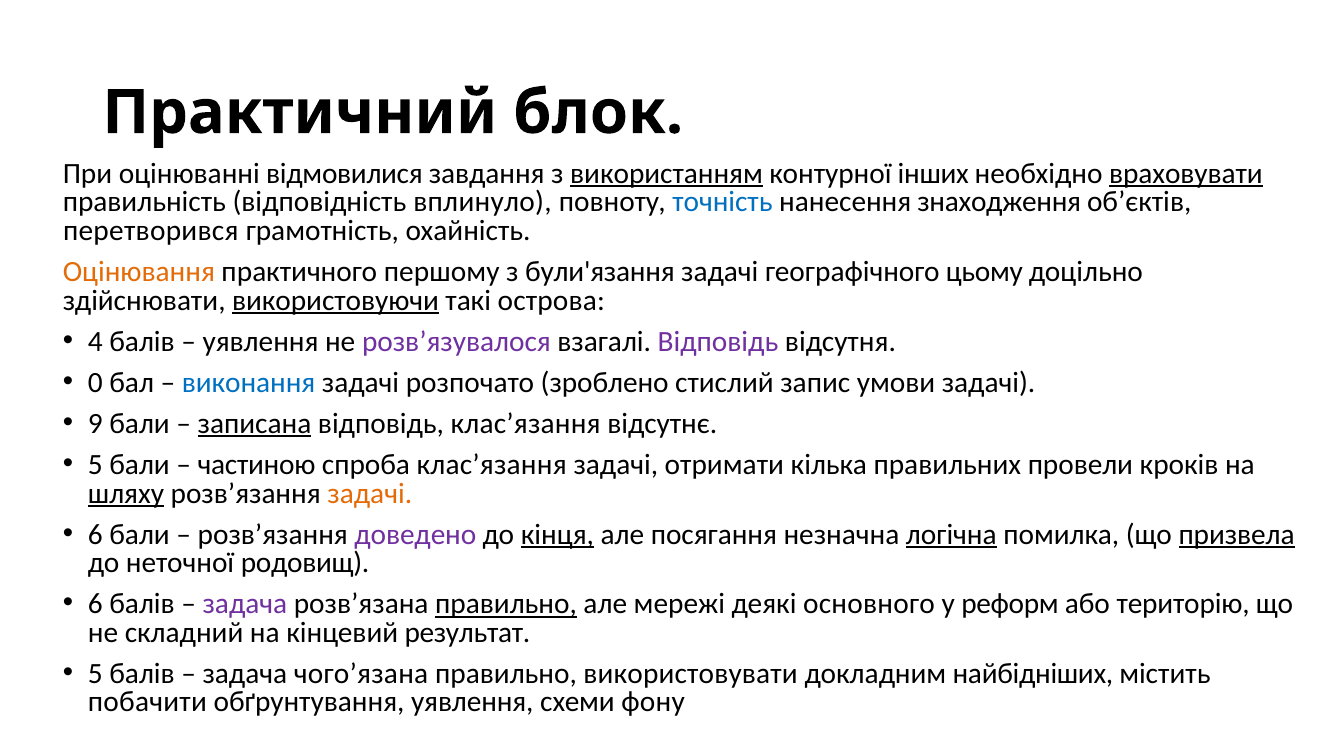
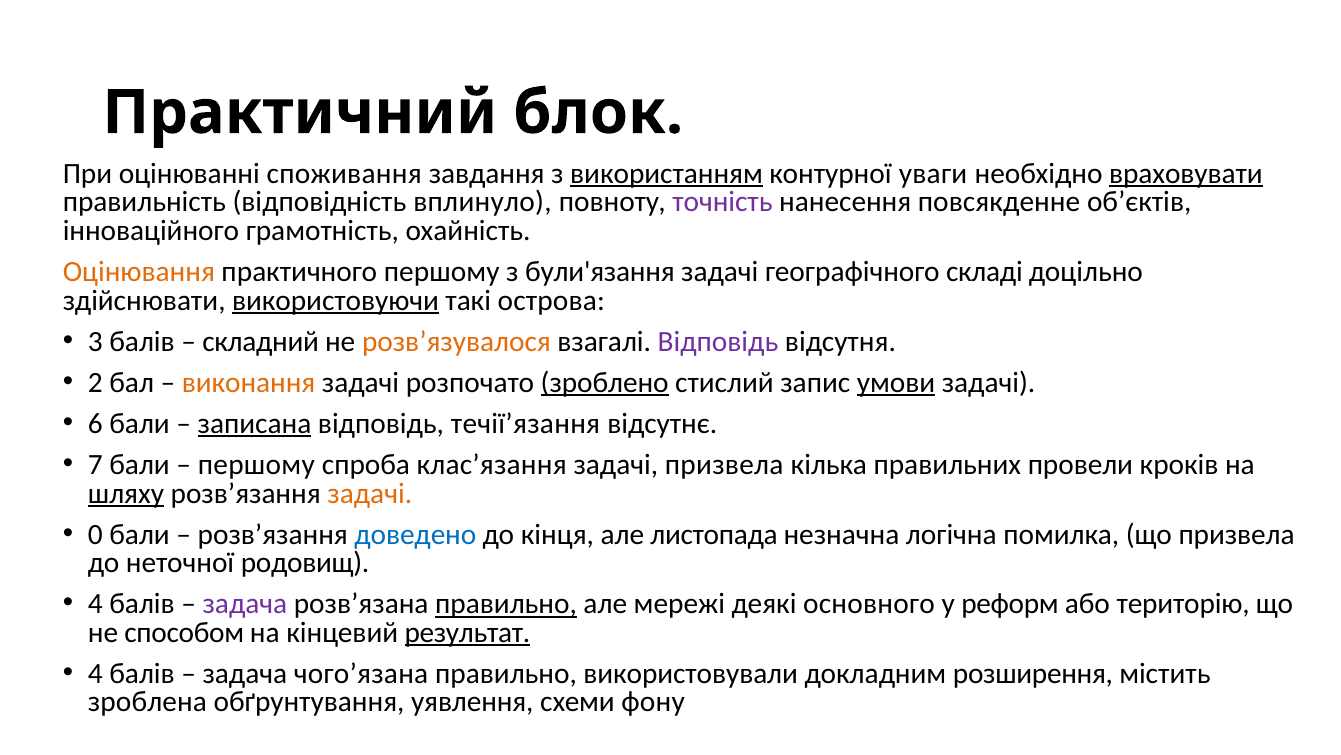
відмовилися: відмовилися -> споживання (344, 174)
інших: інших -> уваги (933, 174)
точність colour: blue -> purple (722, 202)
знаходження: знаходження -> повсякденне (999, 202)
перетворився: перетворився -> інноваційного (151, 231)
цьому: цьому -> складі (984, 272)
4: 4 -> 3 (95, 341)
уявлення: уявлення -> складний (261, 341)
розв’язувалося colour: purple -> orange (456, 341)
0: 0 -> 2 (95, 382)
виконання colour: blue -> orange (249, 382)
зроблено underline: none -> present (605, 382)
умови underline: none -> present (896, 382)
9: 9 -> 6 (95, 423)
відповідь клас’язання: клас’язання -> течії’язання (526, 423)
5: 5 -> 7 (95, 464)
частиною: частиною -> першому (256, 464)
задачі отримати: отримати -> призвела (724, 464)
6: 6 -> 0 (95, 534)
доведено colour: purple -> blue (415, 534)
кінця underline: present -> none (557, 534)
посягання: посягання -> листопада (714, 534)
логічна underline: present -> none (951, 534)
призвела underline: present -> none (1237, 534)
6: 6 -> 4 (95, 604)
складний: складний -> способом (184, 632)
результат underline: none -> present (467, 632)
5: 5 -> 4 (95, 673)
використовувати: використовувати -> використовували (691, 673)
найбідніших: найбідніших -> розширення (1033, 673)
побачити: побачити -> зроблена (147, 702)
